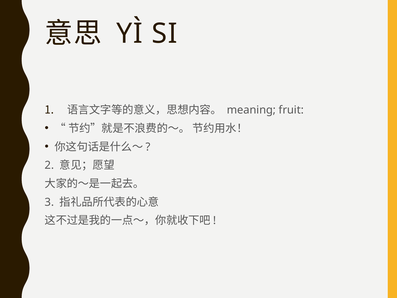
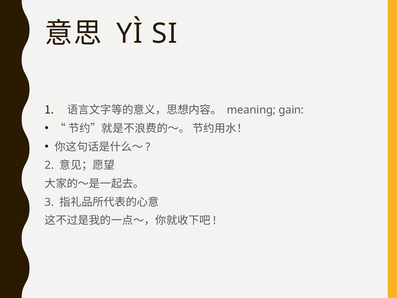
fruit: fruit -> gain (291, 110)
